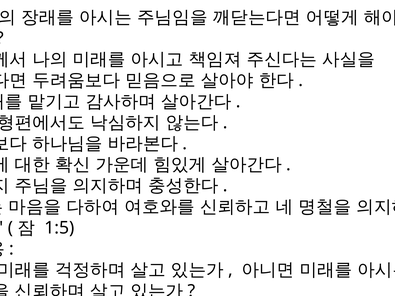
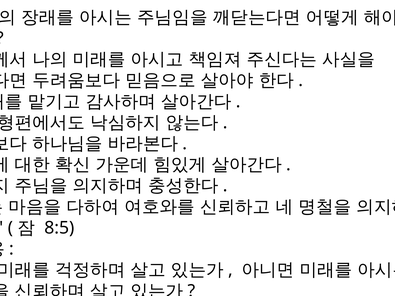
1:5: 1:5 -> 8:5 (59, 228)
